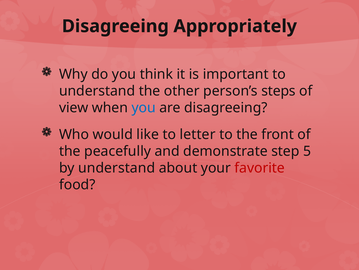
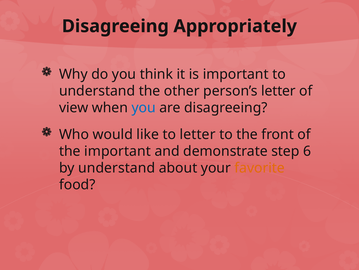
person’s steps: steps -> letter (278, 91)
the peacefully: peacefully -> important (118, 151)
5: 5 -> 6 (307, 151)
favorite colour: red -> orange (260, 168)
